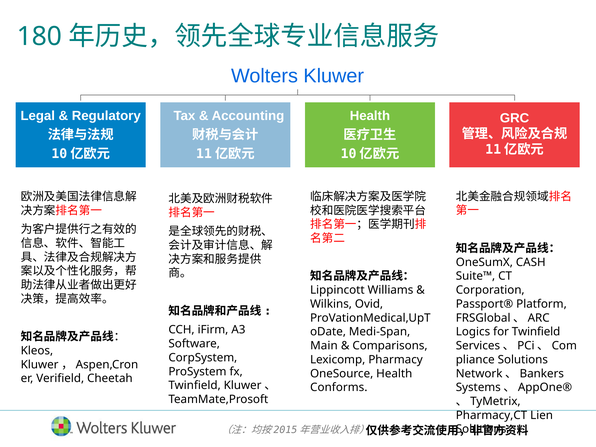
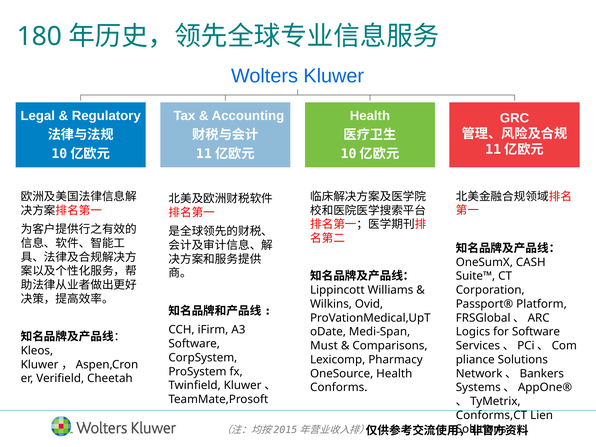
for Twinfield: Twinfield -> Software (536, 332)
Main: Main -> Must (324, 346)
Pharmacy,CT: Pharmacy,CT -> Conforms,CT (491, 415)
